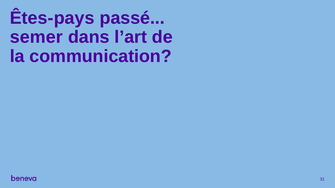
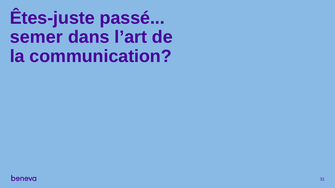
Êtes-pays: Êtes-pays -> Êtes-juste (52, 18)
